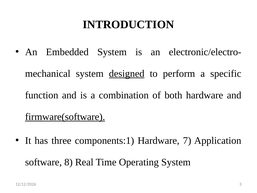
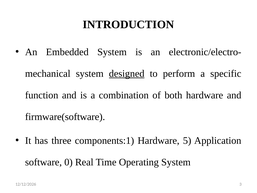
firmware(software underline: present -> none (65, 117)
7: 7 -> 5 (187, 140)
8: 8 -> 0 (69, 162)
